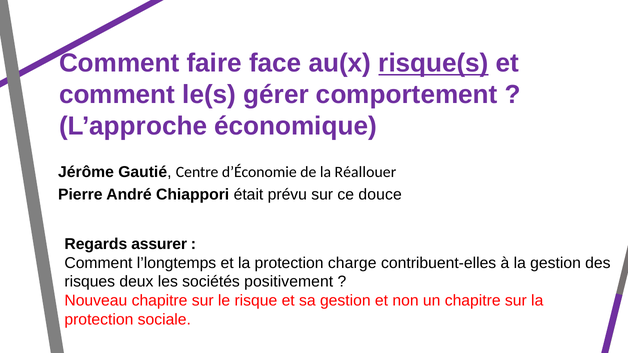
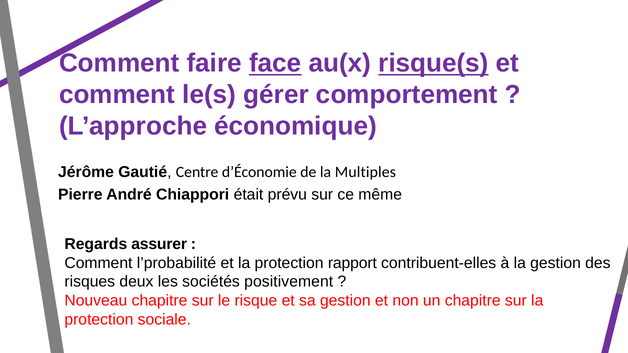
face underline: none -> present (275, 63)
Réallouer: Réallouer -> Multiples (365, 172)
douce: douce -> même (380, 195)
l’longtemps: l’longtemps -> l’probabilité (177, 263)
charge: charge -> rapport (352, 263)
